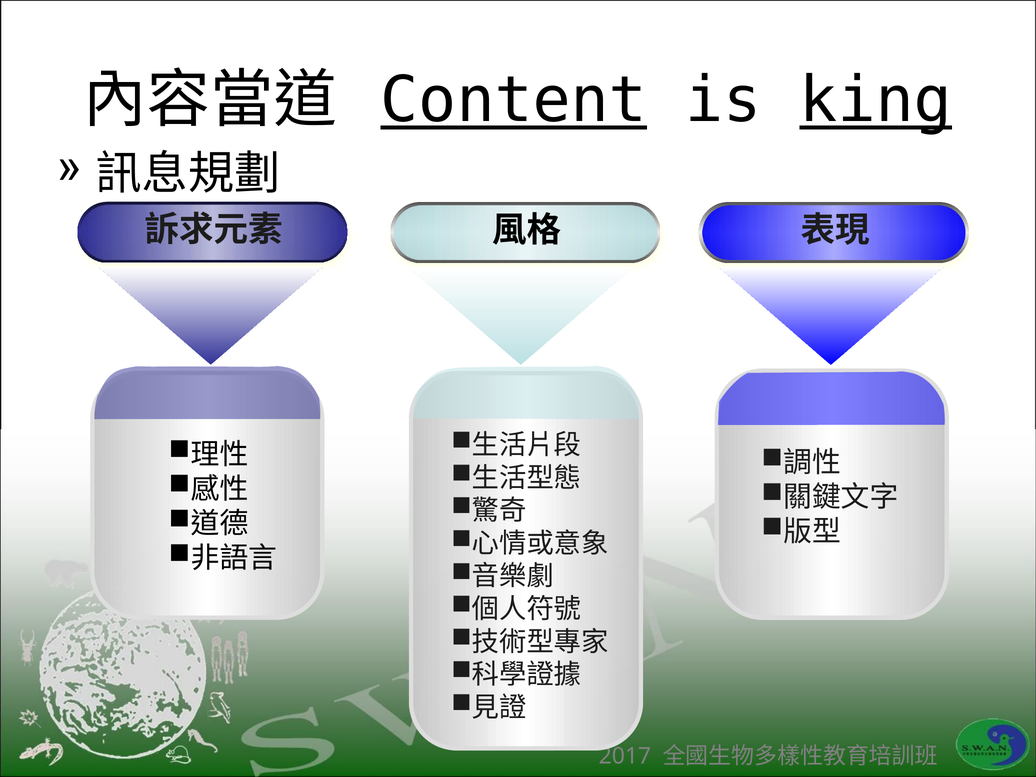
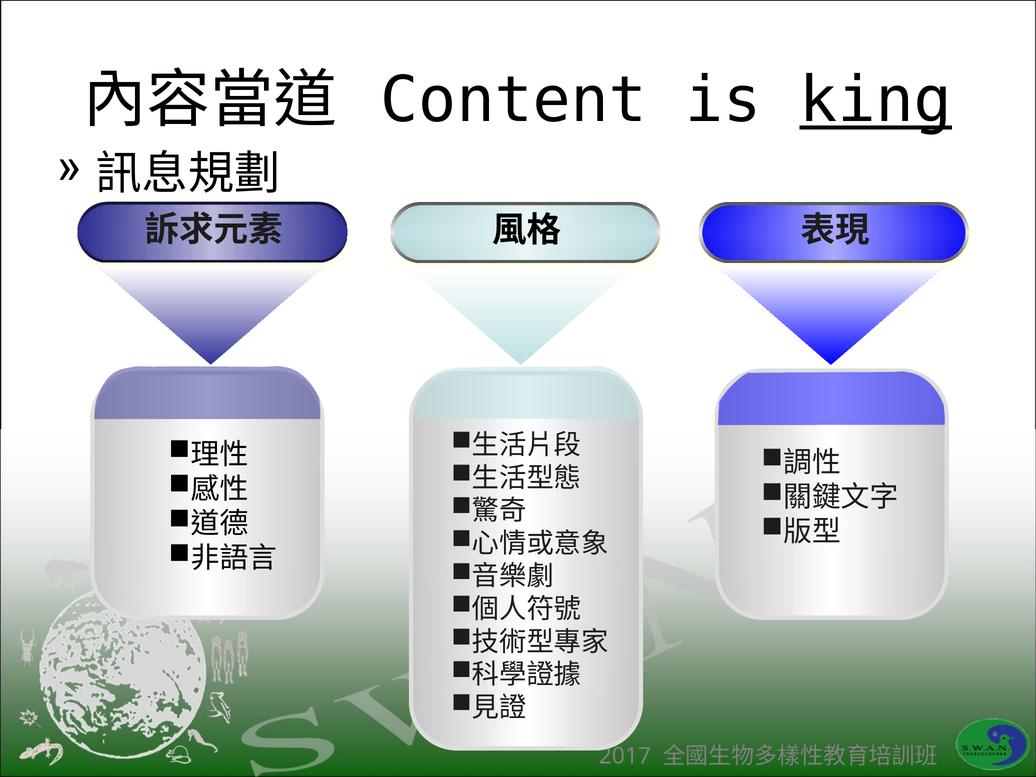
Content underline: present -> none (514, 100)
